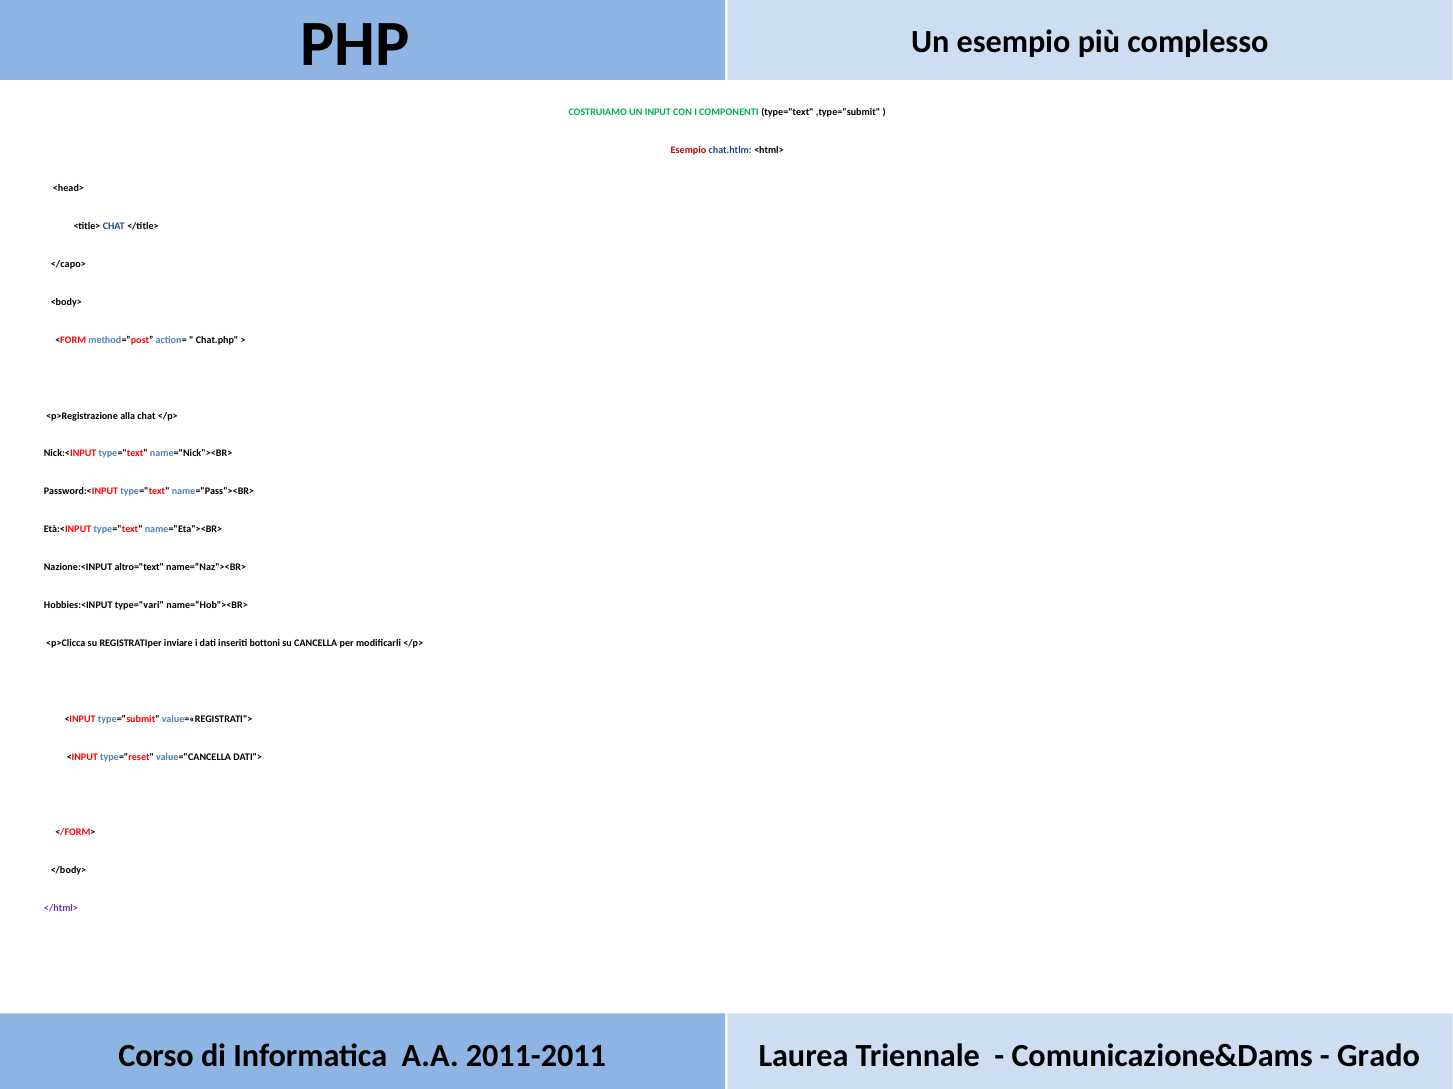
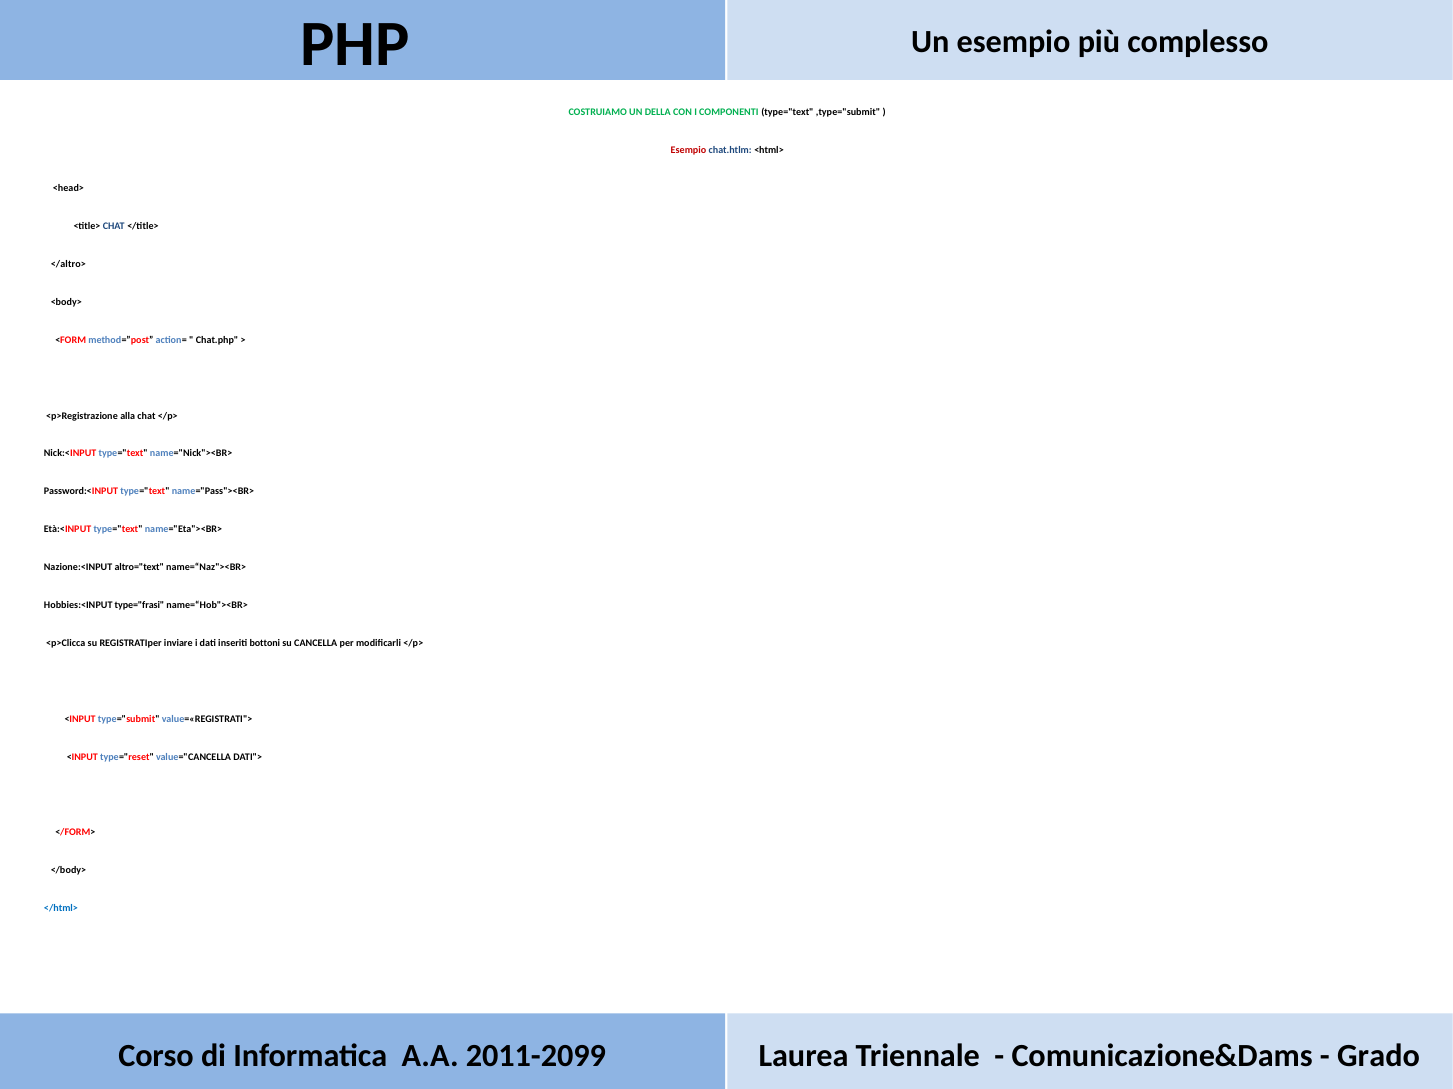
INPUT: INPUT -> DELLA (658, 113)
</capo>: </capo> -> </altro> (68, 264)
type="vari: type="vari -> type="frasi (140, 606)
</html> colour: purple -> blue (61, 909)
2011-2011: 2011-2011 -> 2011-2099 (536, 1056)
